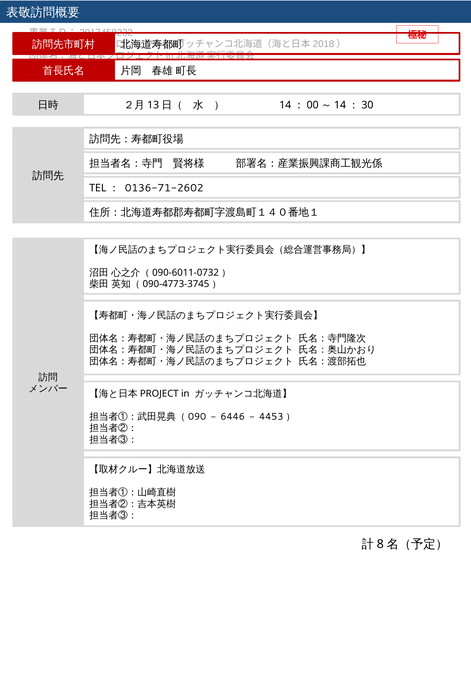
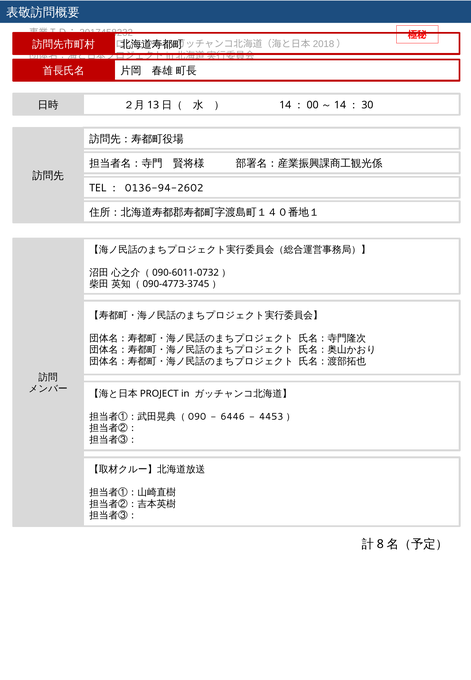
0136-71-2602: 0136-71-2602 -> 0136-94-2602 (164, 188)
